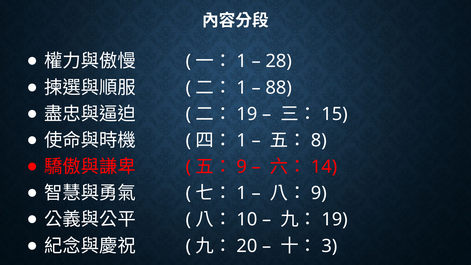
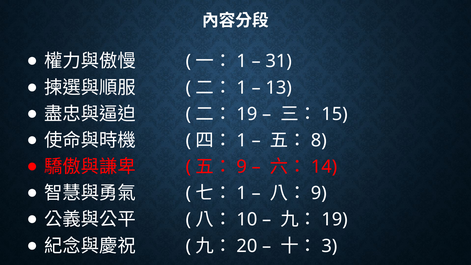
28: 28 -> 31 (279, 61)
88: 88 -> 13 (279, 88)
